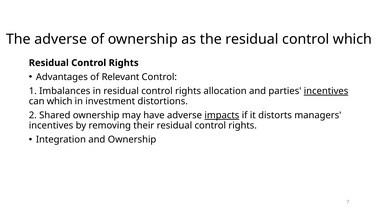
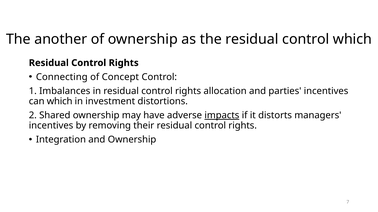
The adverse: adverse -> another (61, 39)
Advantages: Advantages -> Connecting (62, 77)
of Relevant: Relevant -> Concept (120, 77)
incentives underline: present -> none (326, 91)
